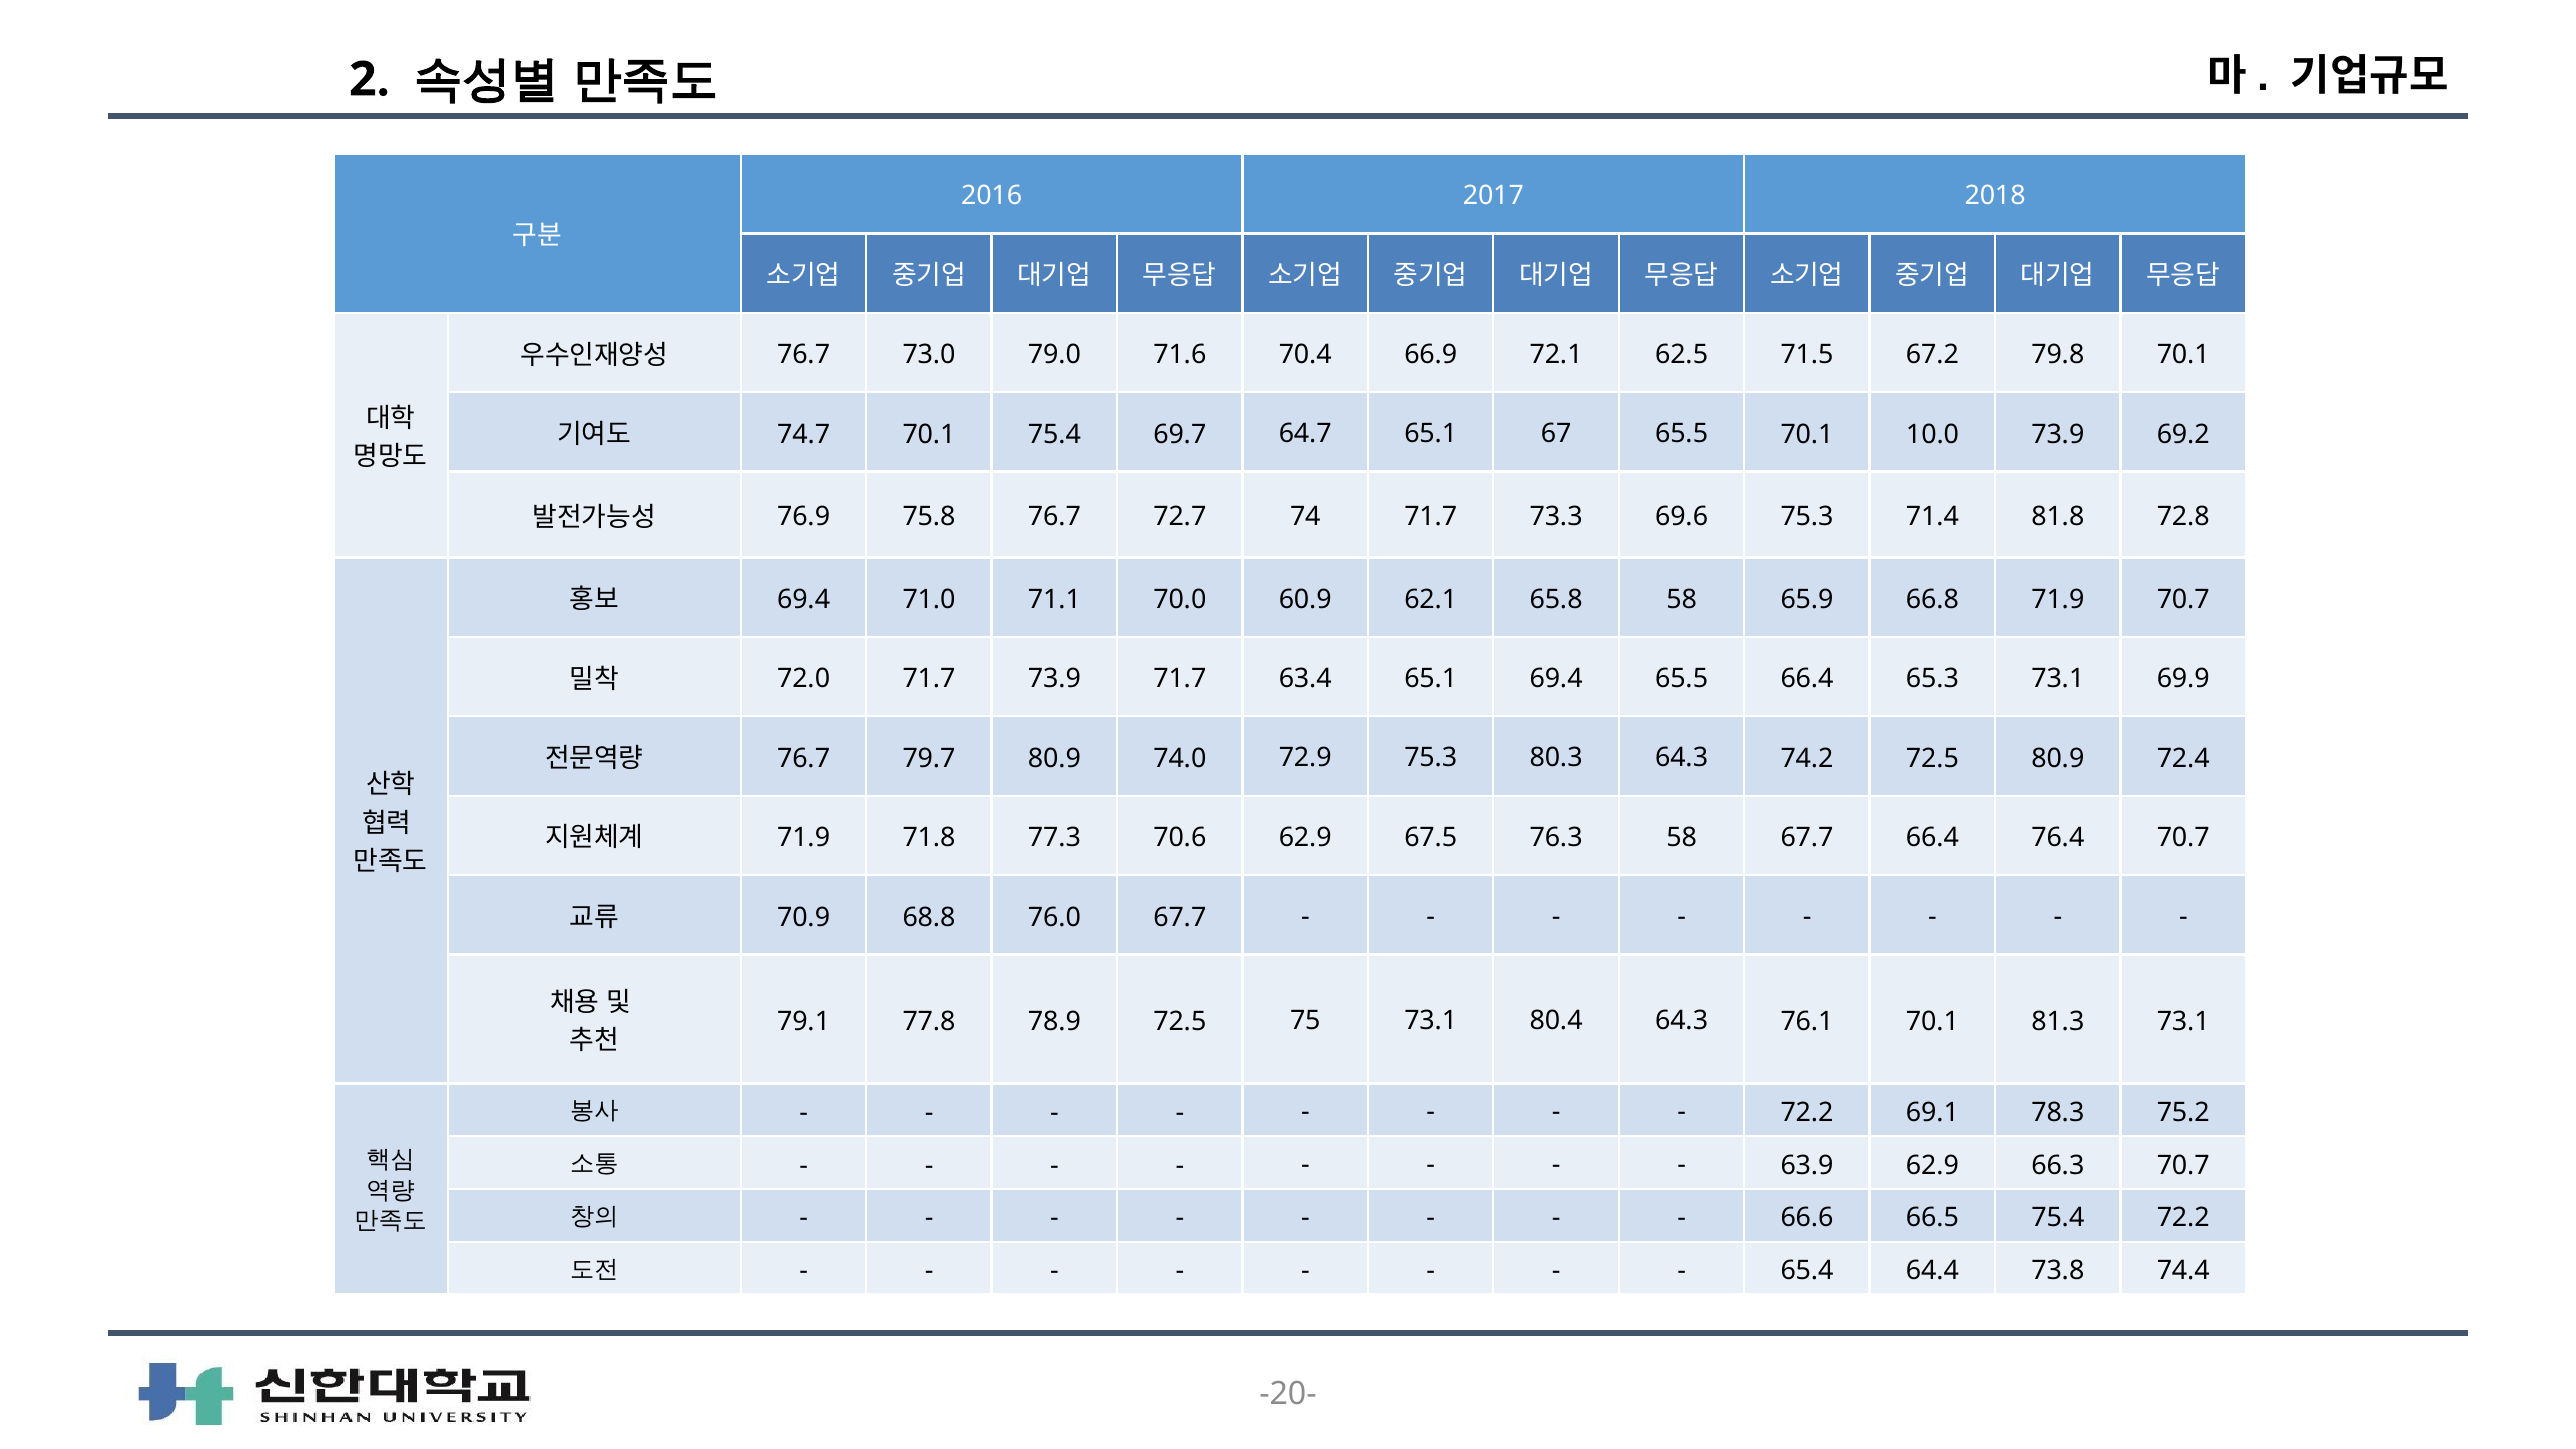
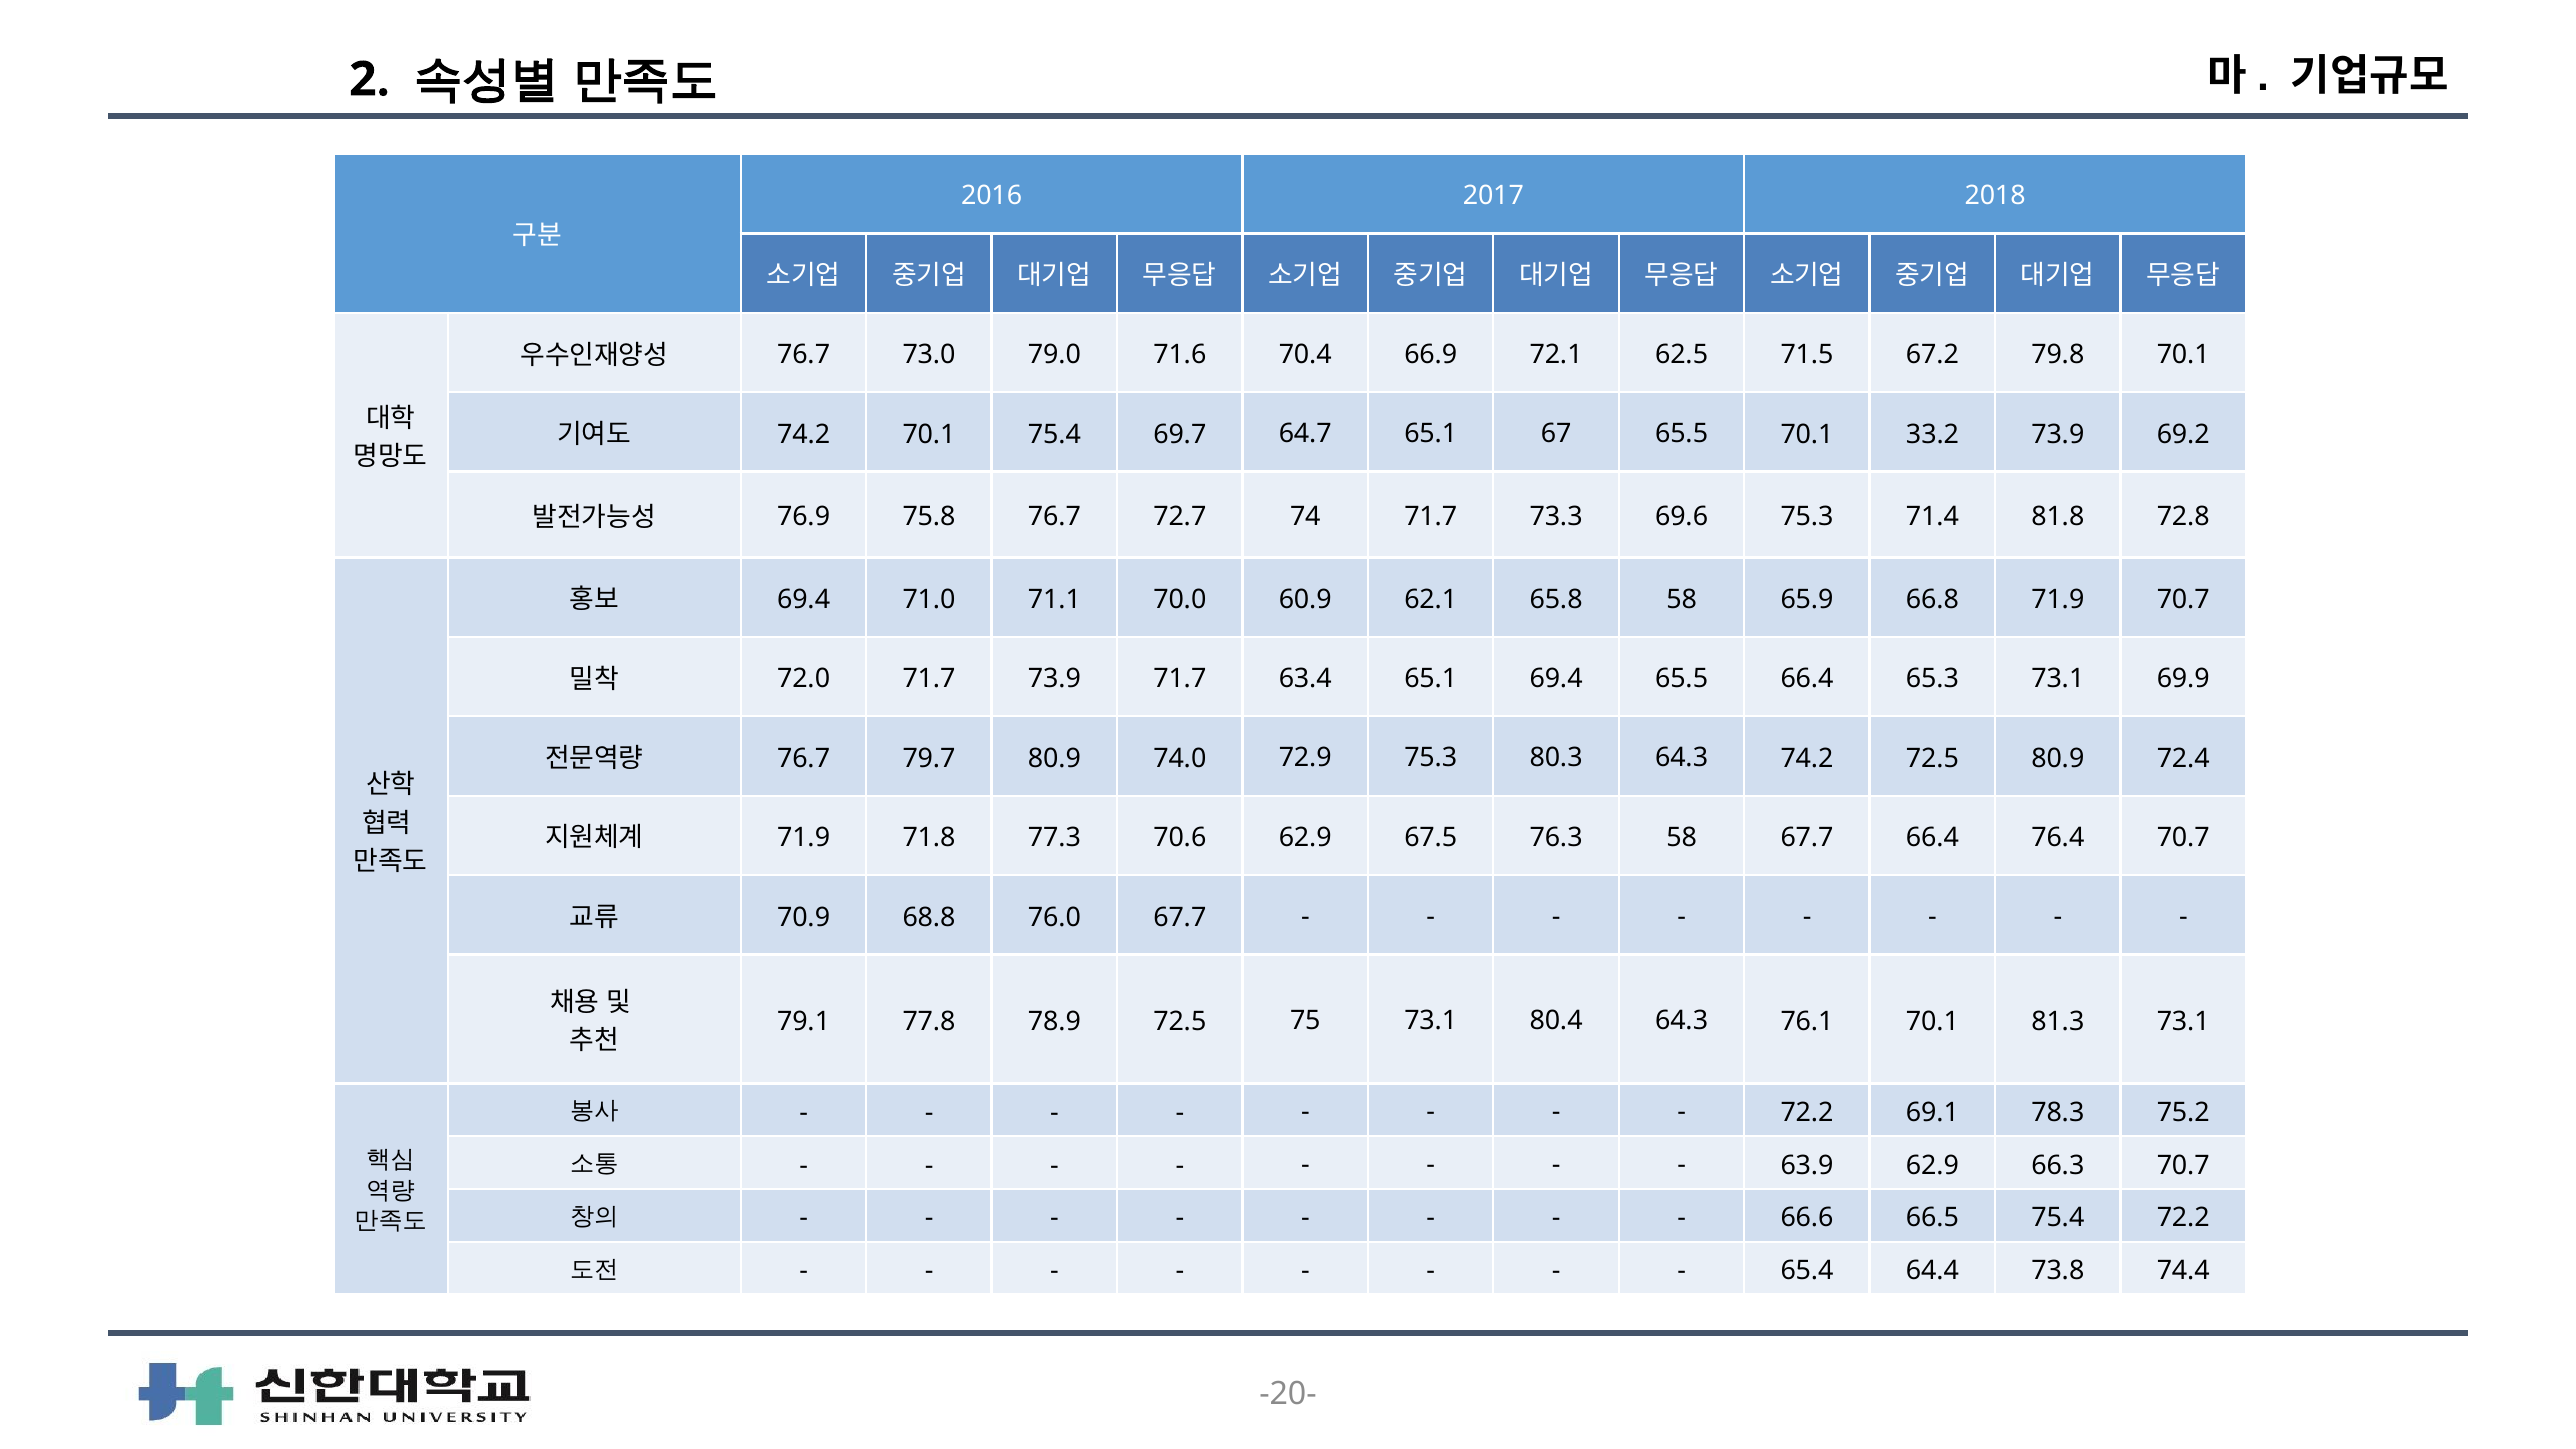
74.7: 74.7 -> 74.2 (804, 434)
10.0: 10.0 -> 33.2 (1933, 434)
